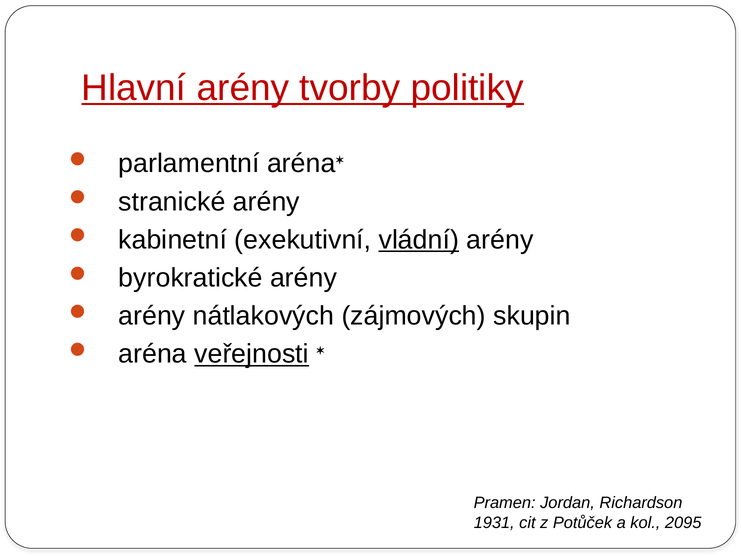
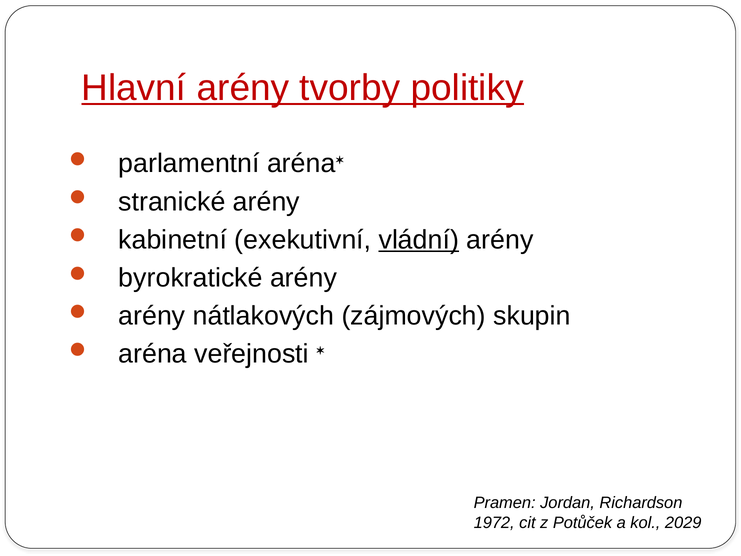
veřejnosti underline: present -> none (252, 354)
1931: 1931 -> 1972 (494, 522)
2095: 2095 -> 2029 (683, 522)
